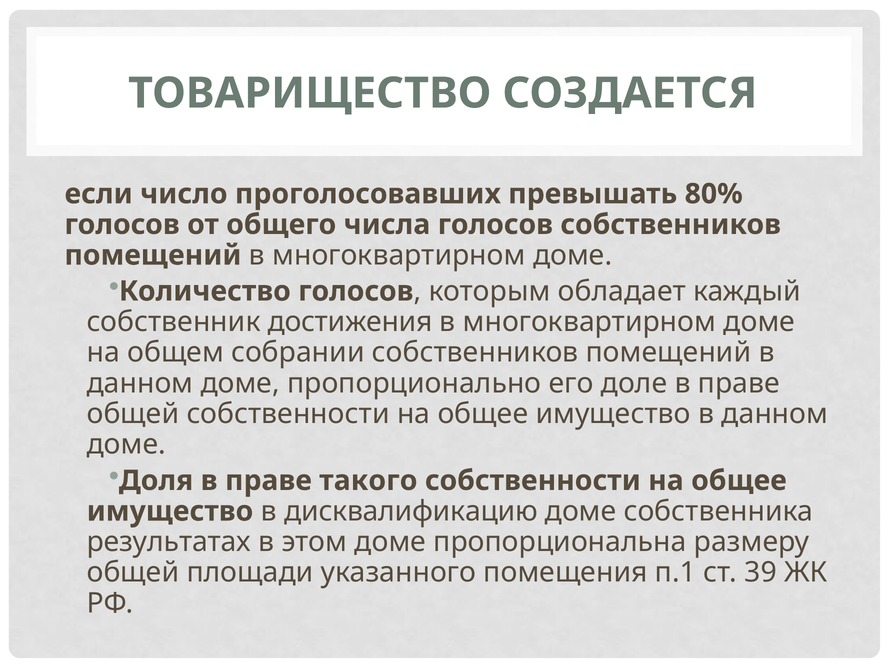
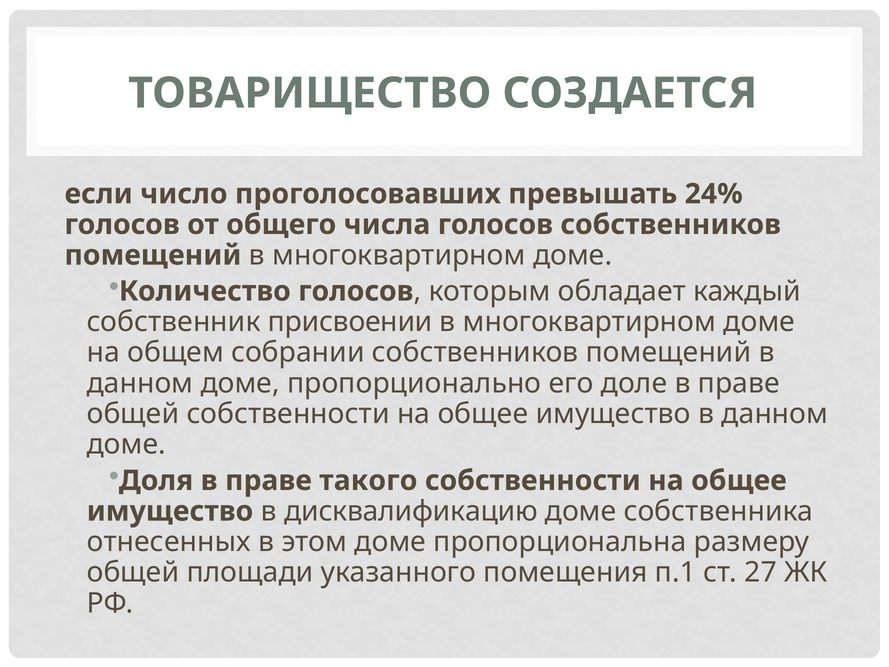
80%: 80% -> 24% (714, 194)
достижения: достижения -> присвоении (350, 322)
результатах: результатах -> отнесенных (169, 542)
39: 39 -> 27 (761, 572)
